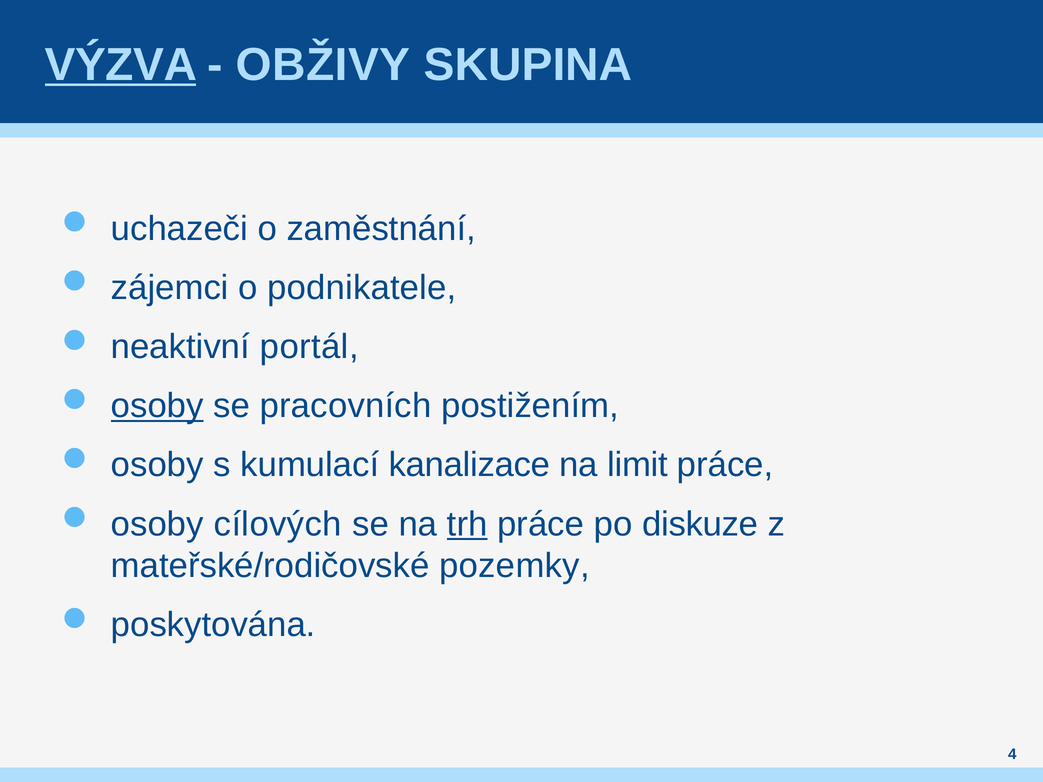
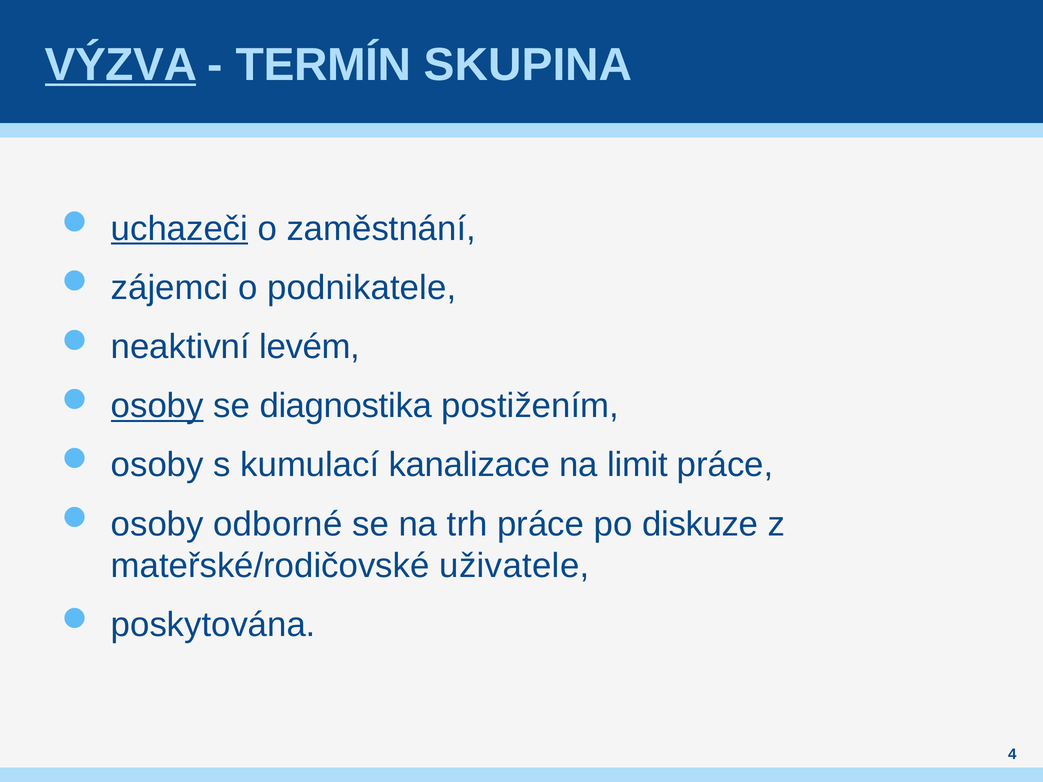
OBŽIVY: OBŽIVY -> TERMÍN (323, 65)
uchazeči underline: none -> present (179, 229)
portál: portál -> levém (310, 347)
pracovních: pracovních -> diagnostika (346, 406)
cílových: cílových -> odborné (278, 524)
trh underline: present -> none (467, 524)
pozemky: pozemky -> uživatele (514, 566)
